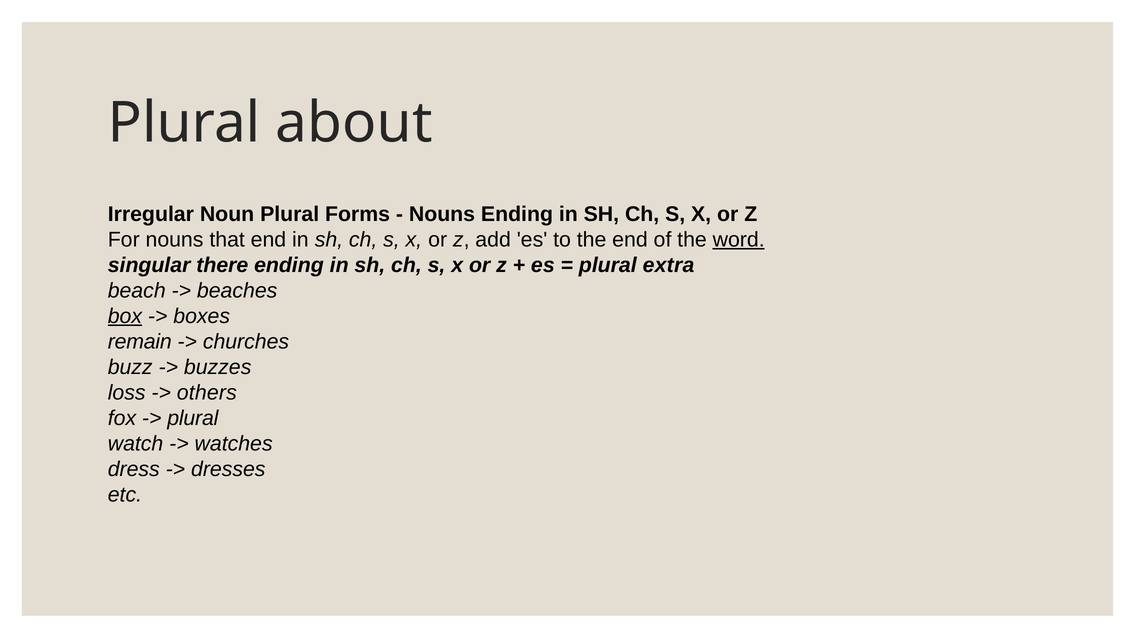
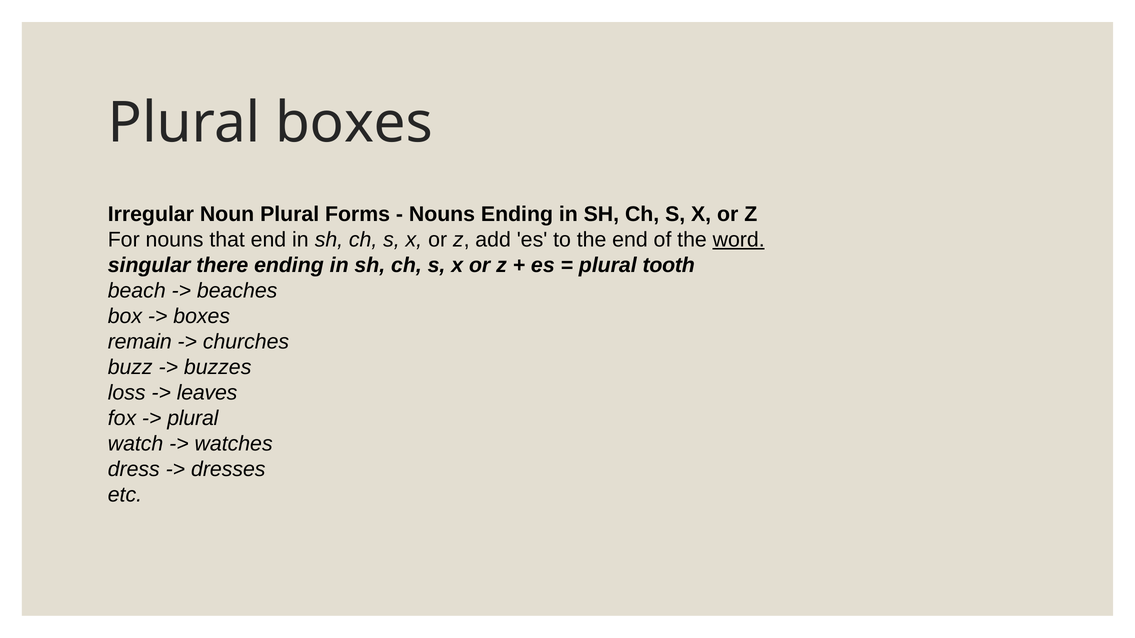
Plural about: about -> boxes (354, 123)
extra: extra -> tooth (669, 265)
box underline: present -> none (125, 316)
others: others -> leaves (207, 393)
